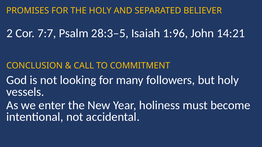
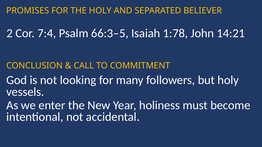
7:7: 7:7 -> 7:4 (47, 33)
28:3–5: 28:3–5 -> 66:3–5 (110, 33)
1:96: 1:96 -> 1:78 (175, 33)
